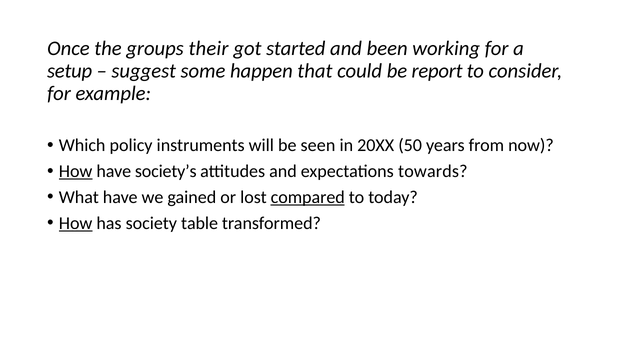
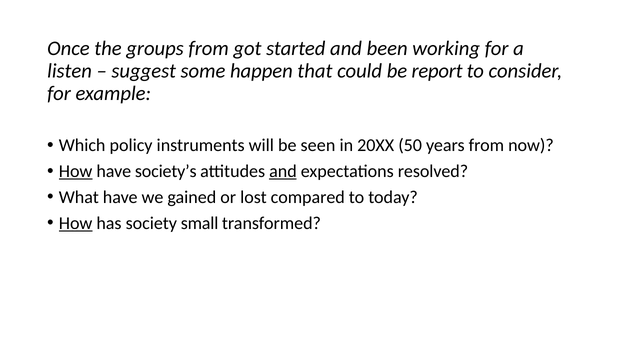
groups their: their -> from (209, 49)
setup: setup -> listen (70, 71)
and underline: none -> present (283, 171)
towards: towards -> resolved (433, 171)
compared underline: present -> none (308, 197)
table: table -> small (200, 223)
